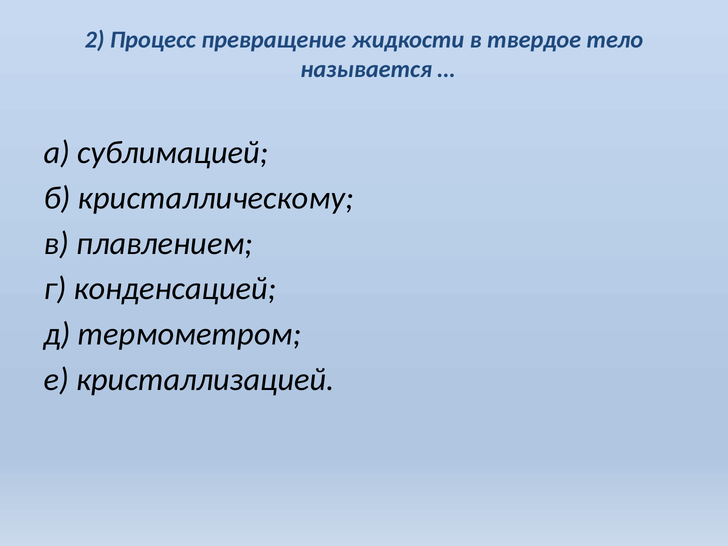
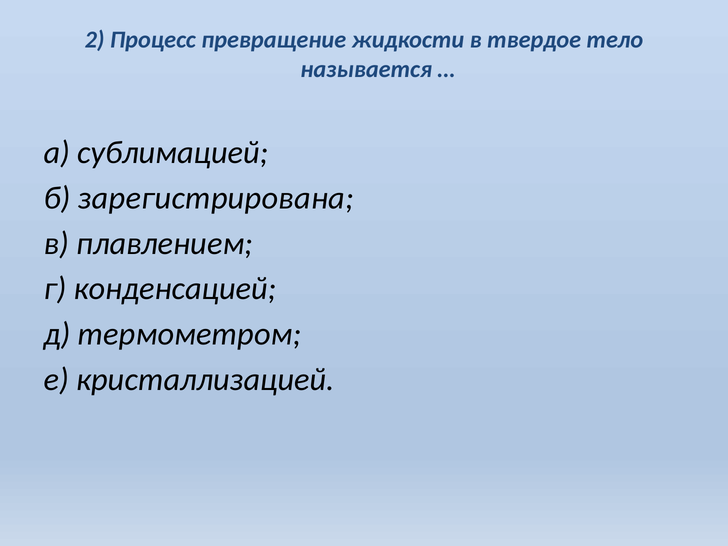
кристаллическому: кристаллическому -> зарегистрирована (216, 198)
